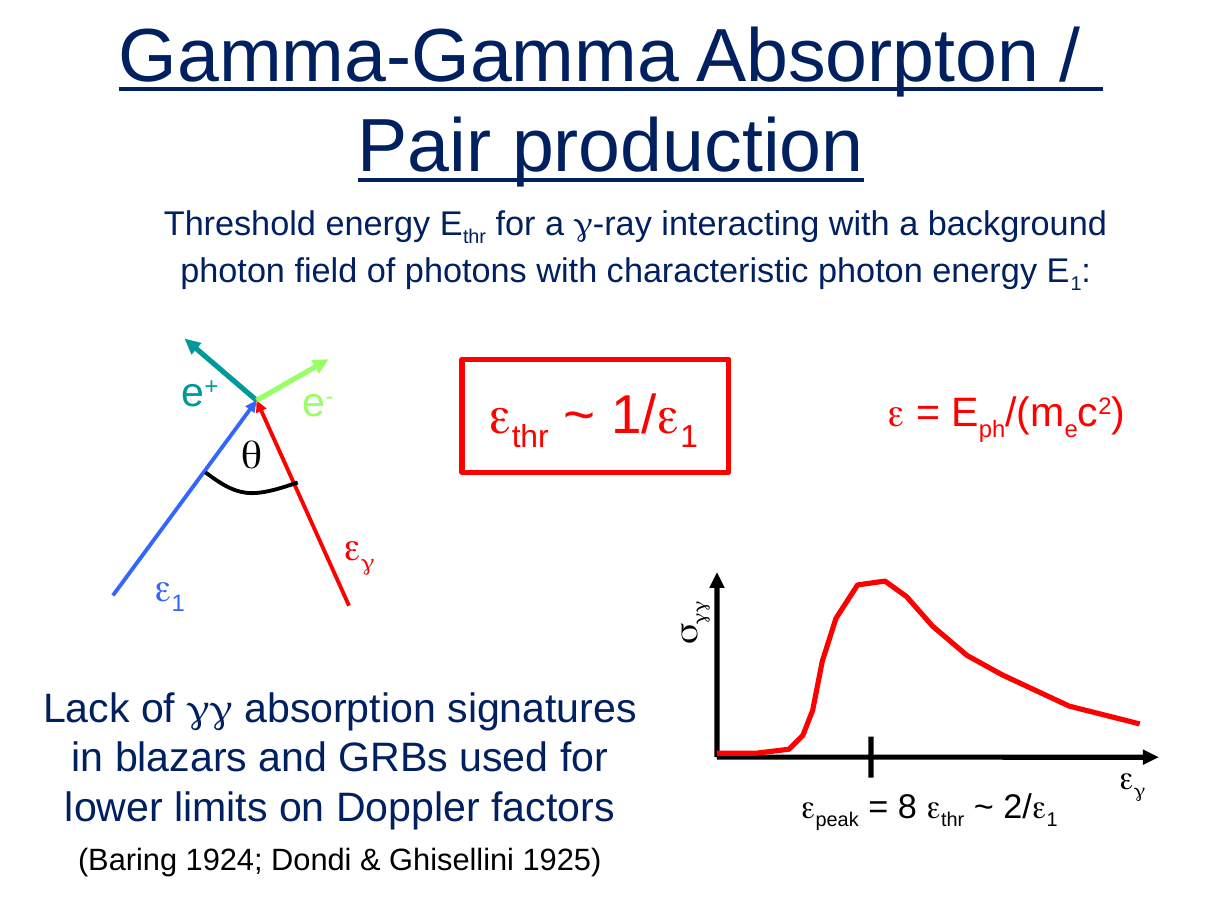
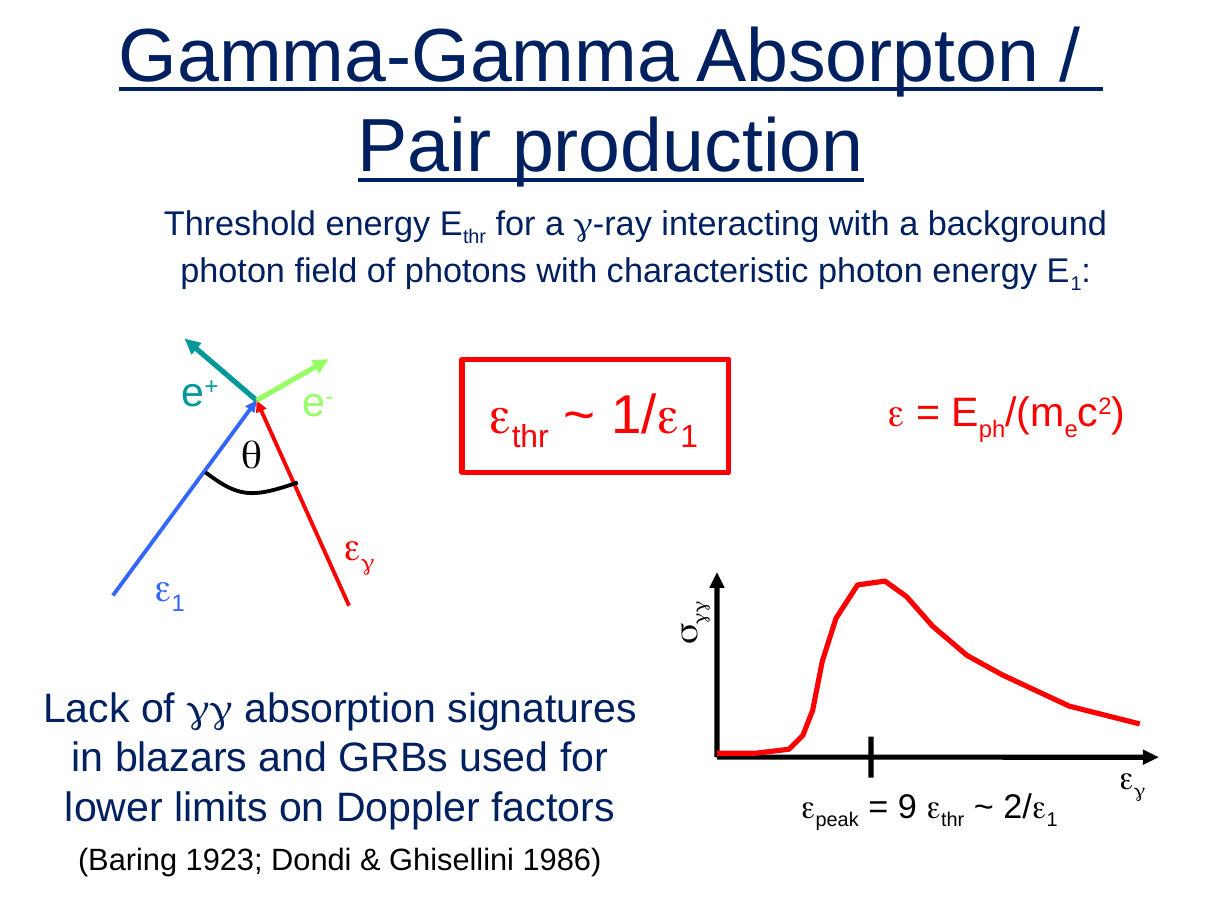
8: 8 -> 9 (907, 807)
1924: 1924 -> 1923 (224, 860)
1925: 1925 -> 1986 (562, 860)
